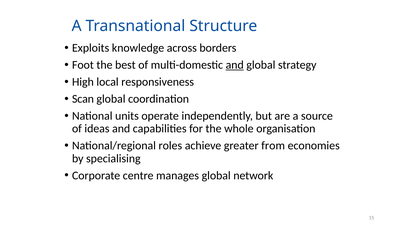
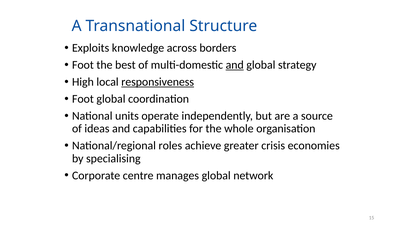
responsiveness underline: none -> present (158, 82)
Scan: Scan -> Foot (83, 99)
from: from -> crisis (273, 146)
